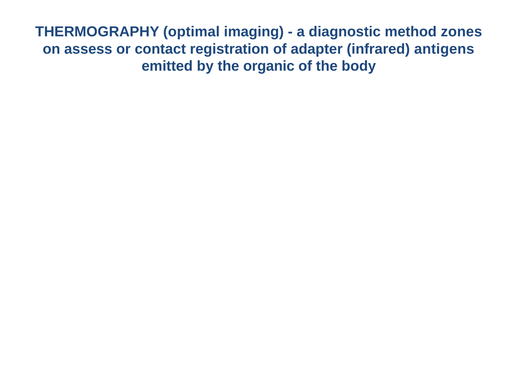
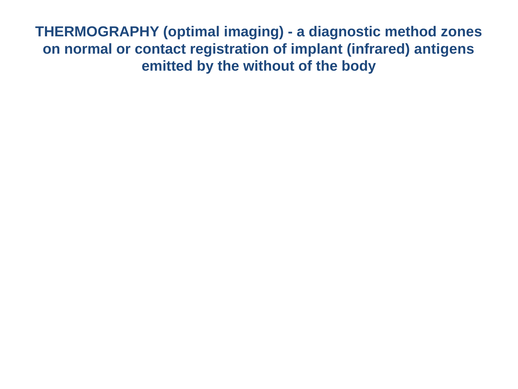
assess: assess -> normal (88, 49)
adapter: adapter -> implant (317, 49)
organic: organic -> without (269, 66)
